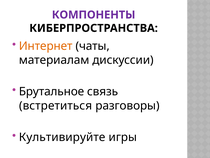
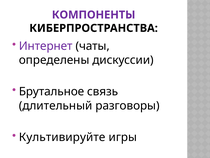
Интернет colour: orange -> purple (46, 46)
материалам: материалам -> определены (54, 60)
встретиться: встретиться -> длительный (56, 105)
